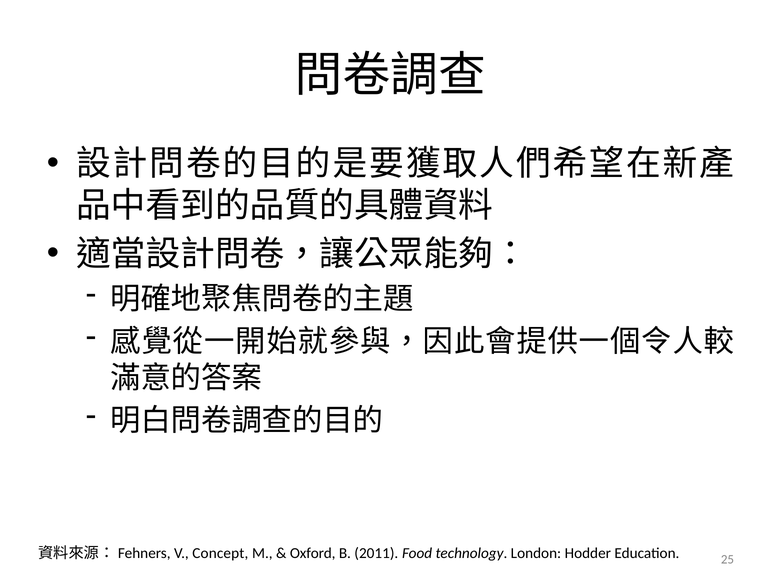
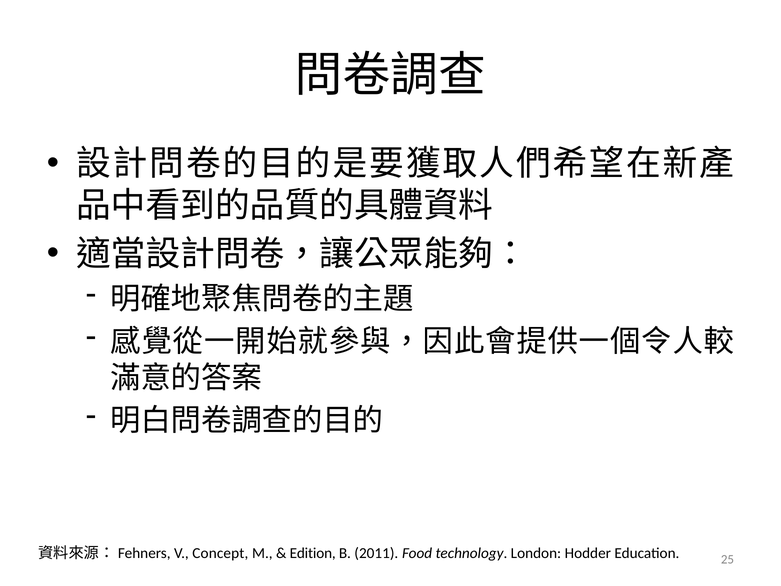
Oxford: Oxford -> Edition (313, 553)
